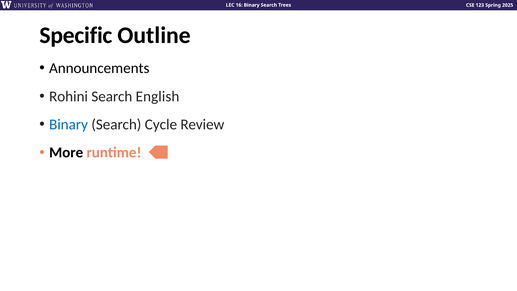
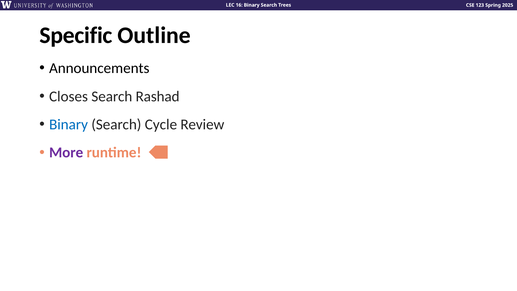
Rohini: Rohini -> Closes (69, 96)
English: English -> Rashad (158, 96)
More colour: black -> purple (66, 153)
